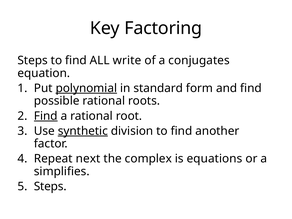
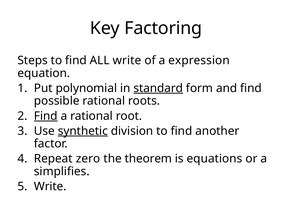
conjugates: conjugates -> expression (199, 60)
polynomial underline: present -> none (86, 88)
standard underline: none -> present (158, 88)
next: next -> zero (88, 159)
complex: complex -> theorem (148, 159)
Steps: Steps -> Write (50, 186)
